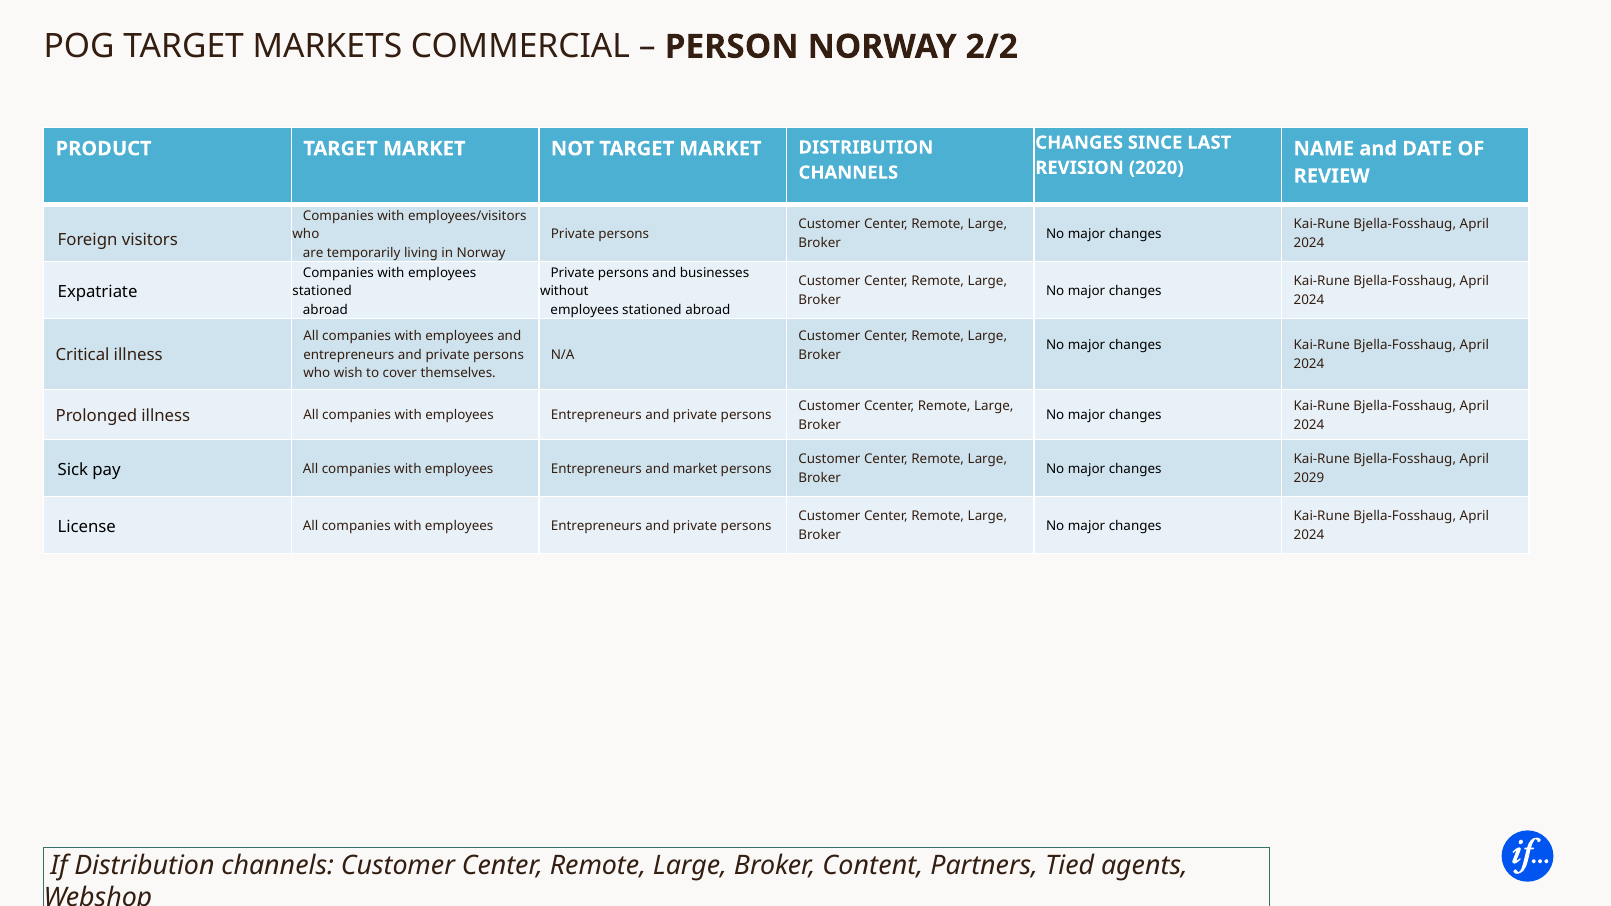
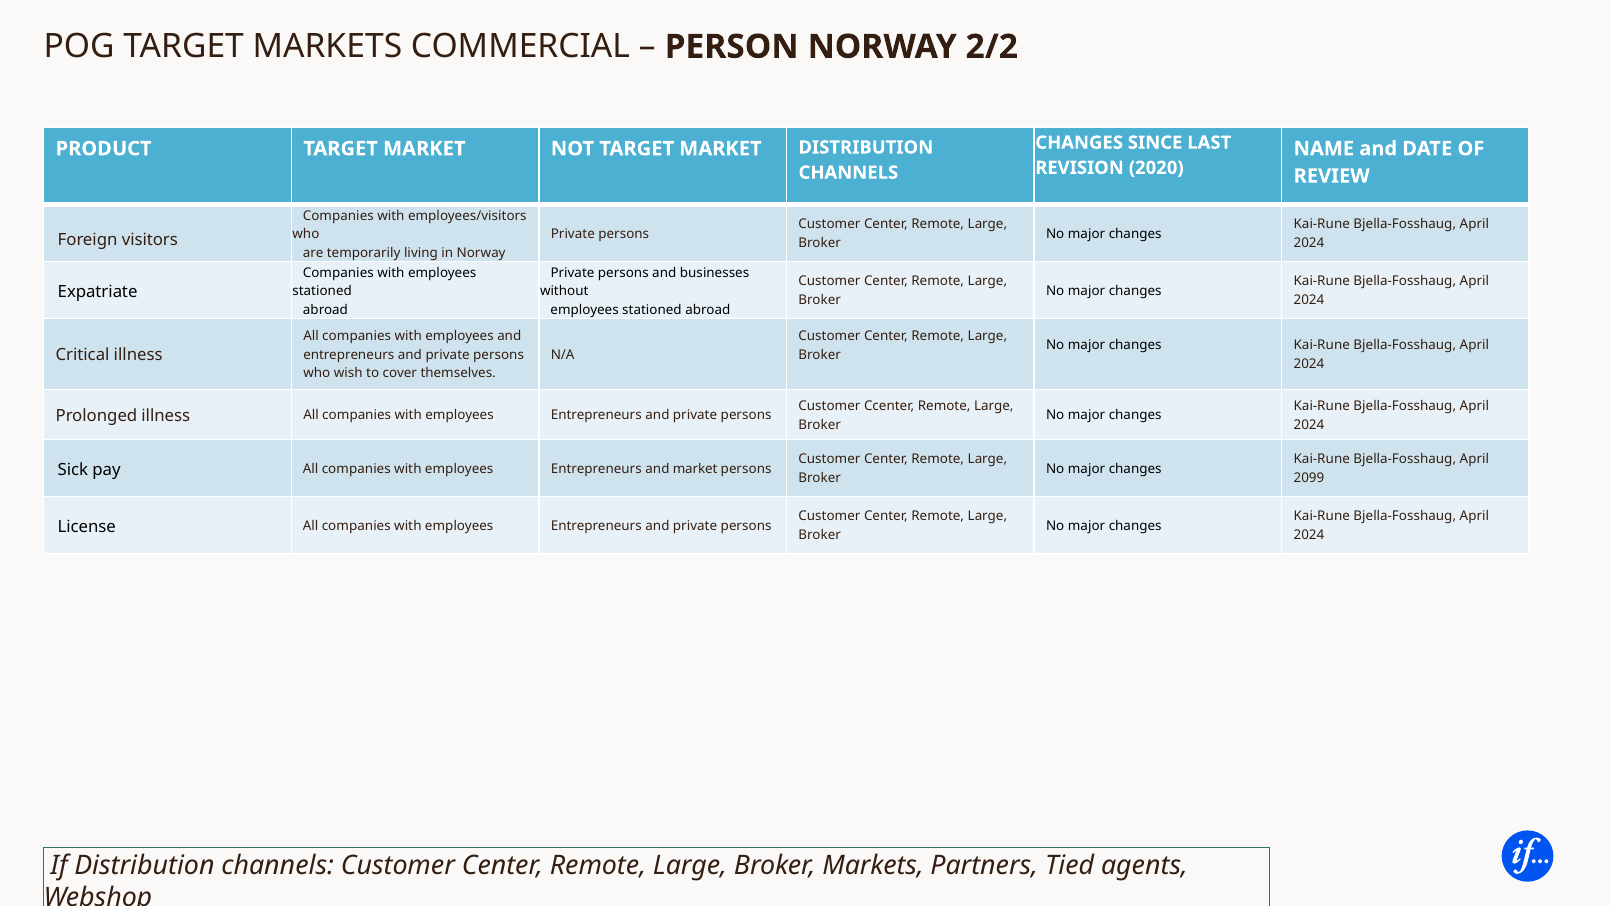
2029: 2029 -> 2099 (1309, 478)
Broker Content: Content -> Markets (873, 866)
